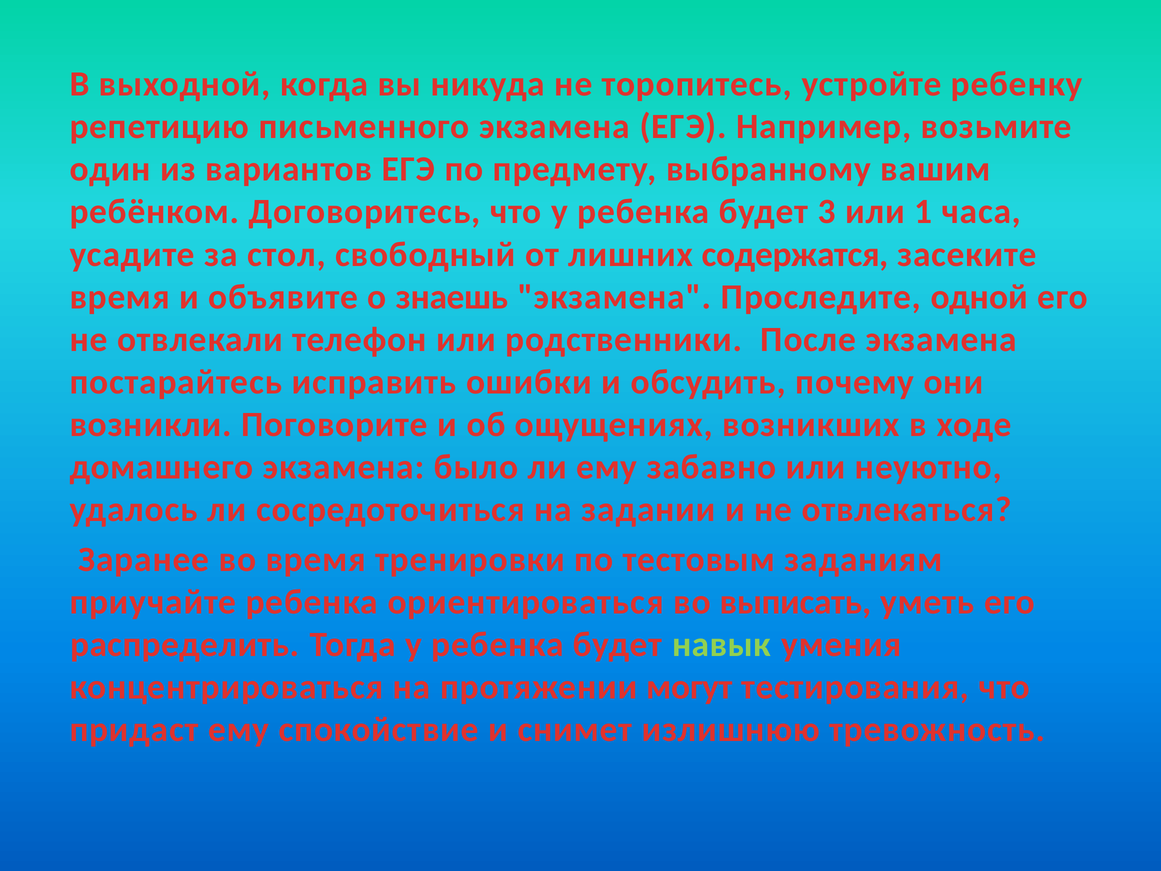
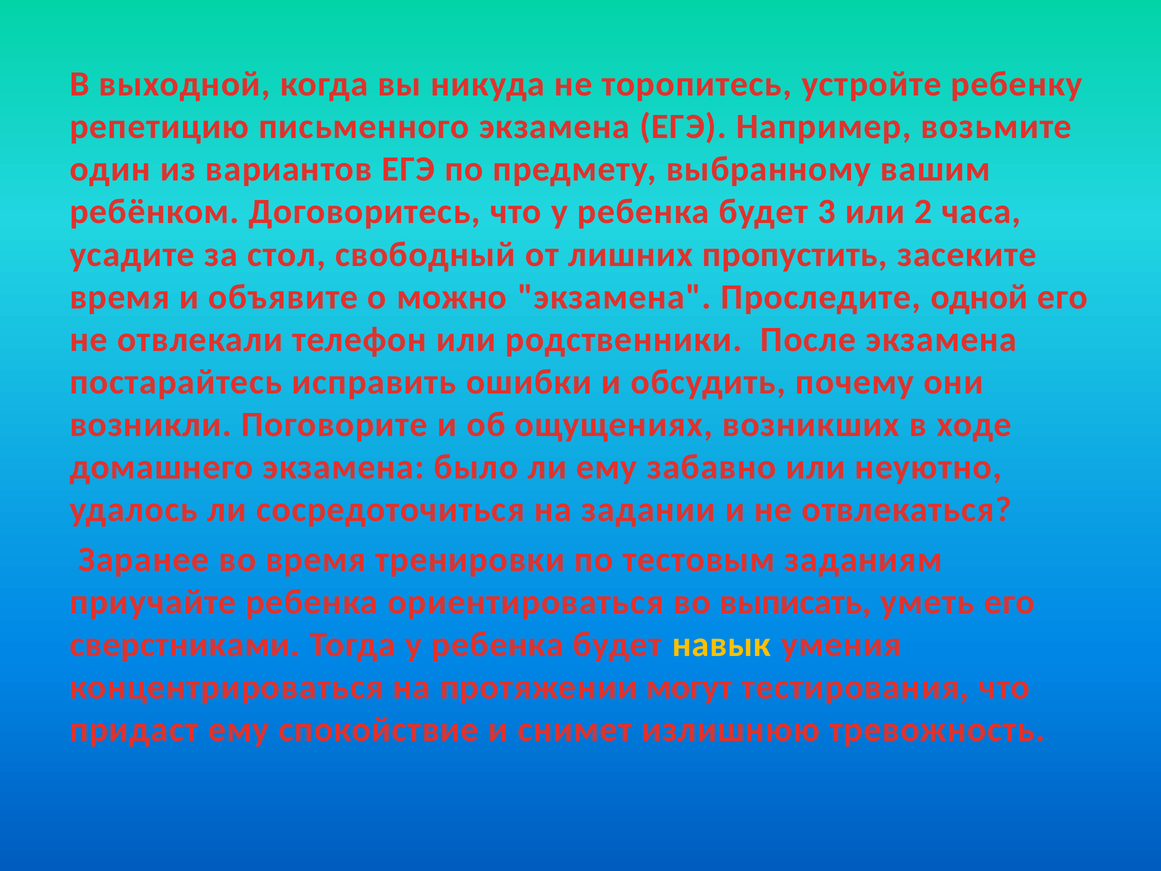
1: 1 -> 2 (923, 212)
содержатся: содержатся -> пропустить (795, 254)
знаешь: знаешь -> можно (452, 297)
распределить: распределить -> сверстниками (185, 644)
навык colour: light green -> yellow (721, 644)
